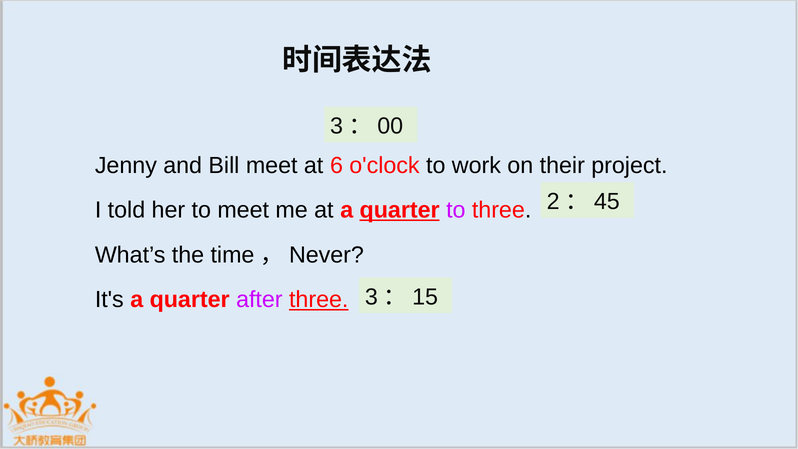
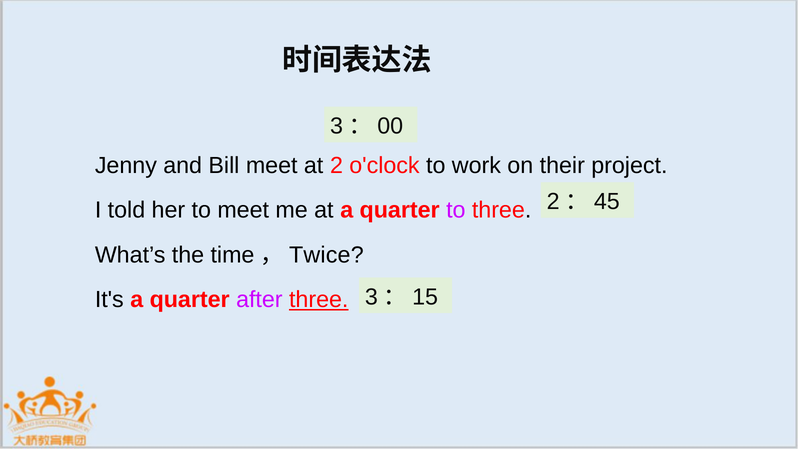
at 6: 6 -> 2 (336, 165)
quarter underline: present -> none (400, 210)
Never: Never -> Twice (326, 255)
